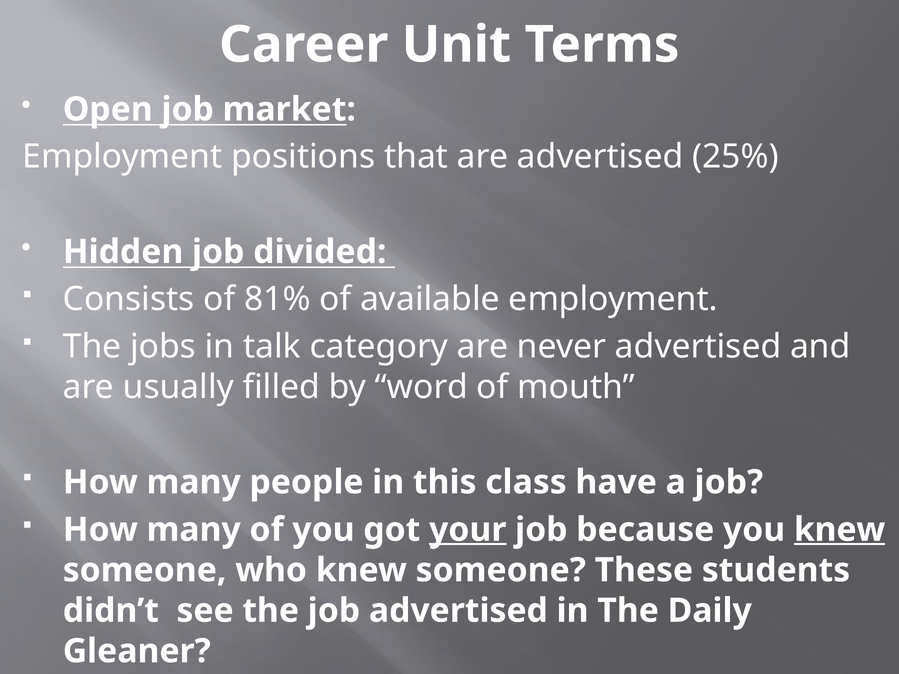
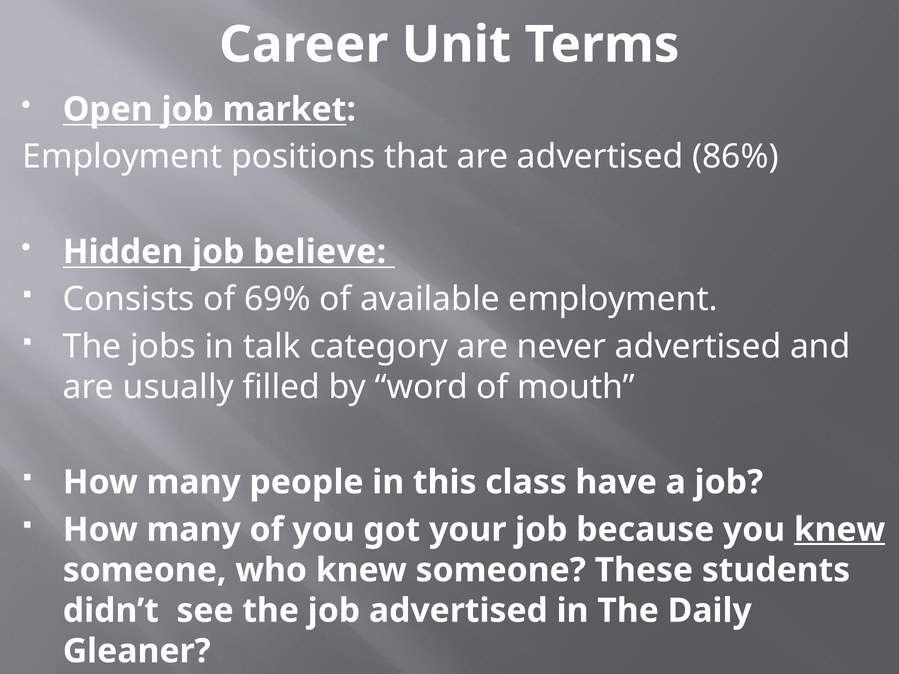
25%: 25% -> 86% (736, 157)
divided: divided -> believe (320, 252)
81%: 81% -> 69% (277, 299)
your underline: present -> none (468, 530)
